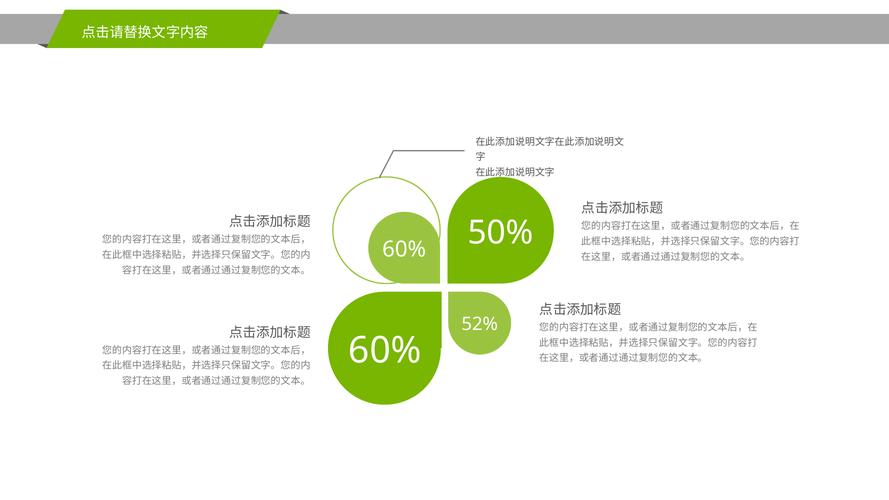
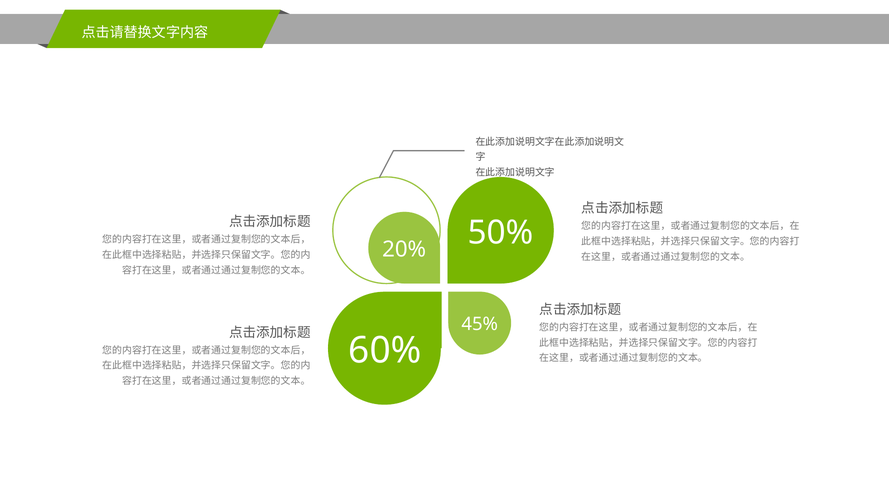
60%: 60% -> 20% (404, 249)
52%: 52% -> 45% (480, 324)
